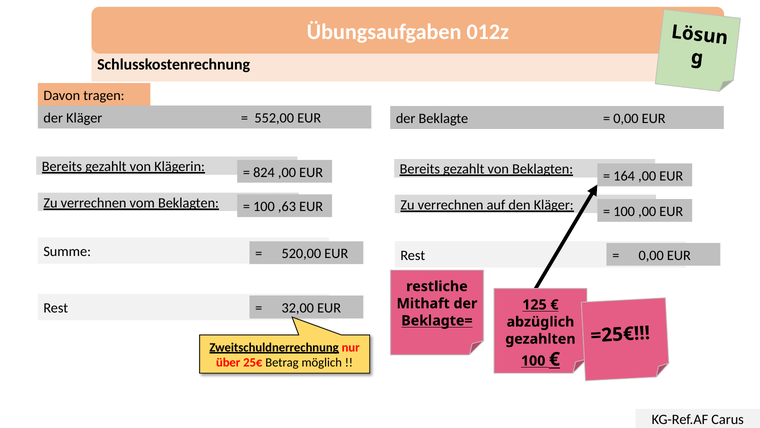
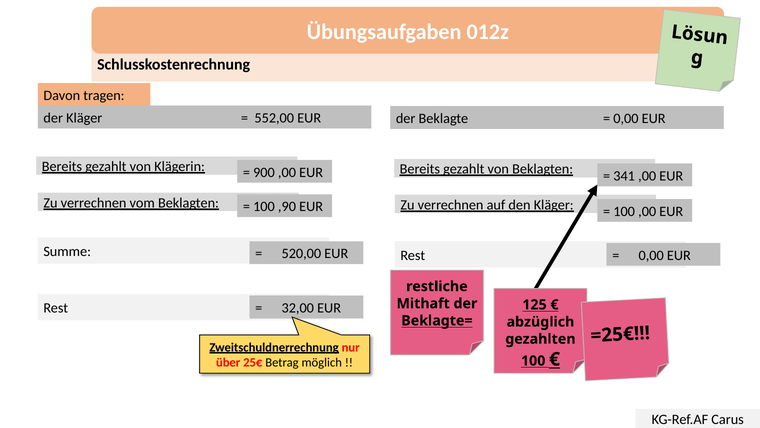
164: 164 -> 341 (624, 176)
824: 824 -> 900 (264, 172)
,63: ,63 -> ,90 (287, 206)
